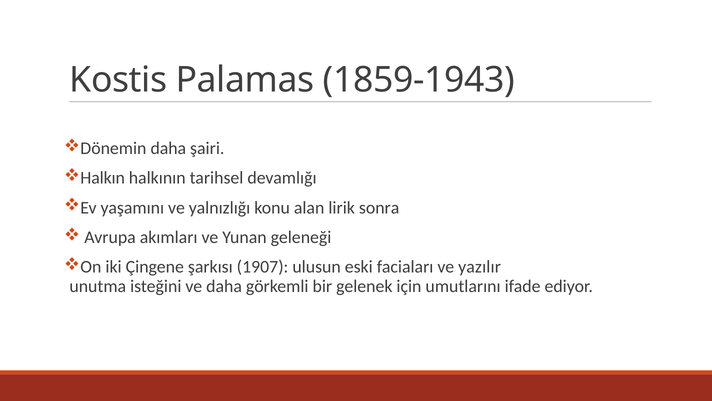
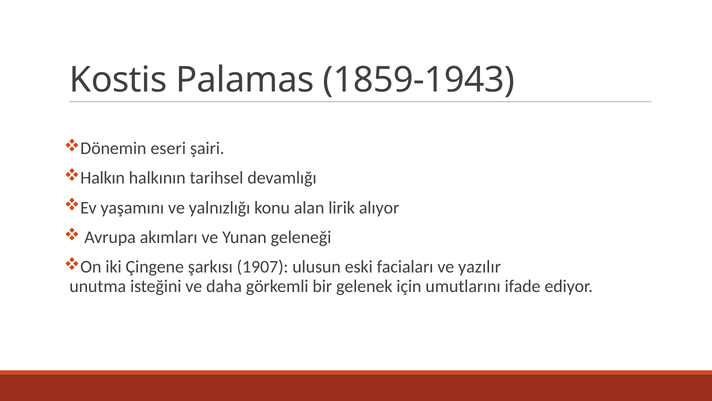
Dönemin daha: daha -> eseri (168, 148)
sonra: sonra -> alıyor (379, 207)
